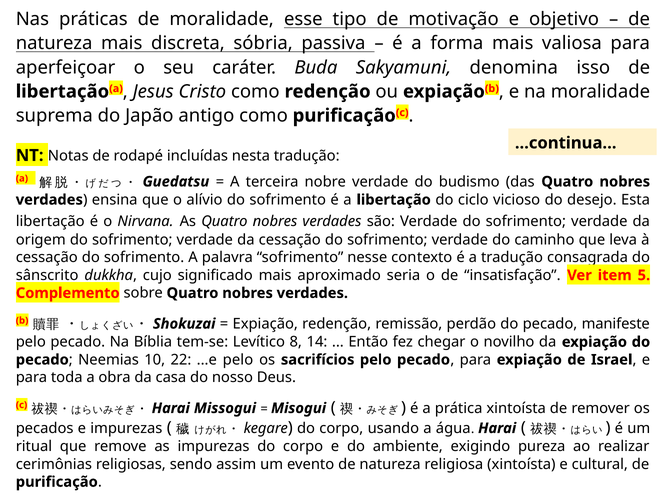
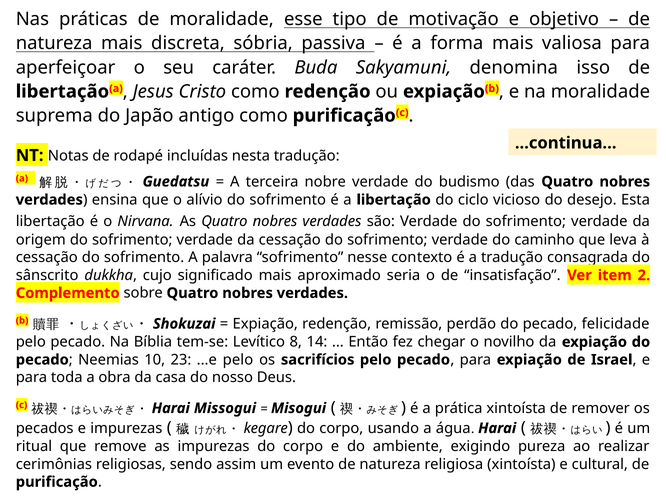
5: 5 -> 2 (644, 275)
manifeste: manifeste -> felicidade (616, 323)
22: 22 -> 23 (181, 359)
